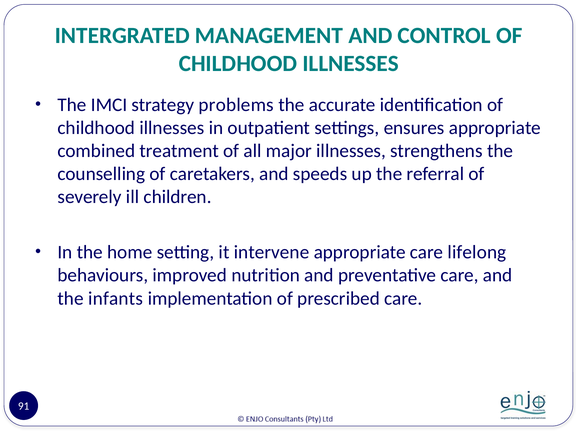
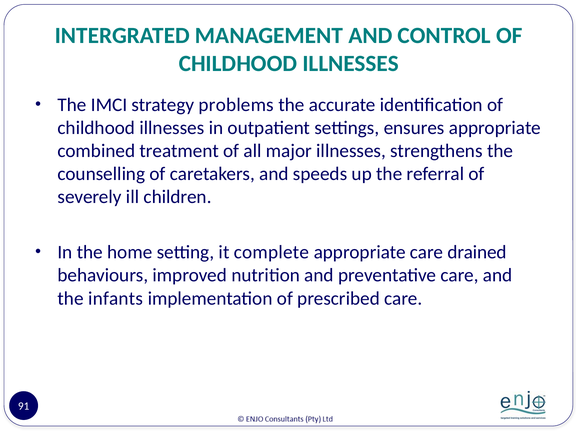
intervene: intervene -> complete (271, 253)
lifelong: lifelong -> drained (477, 253)
